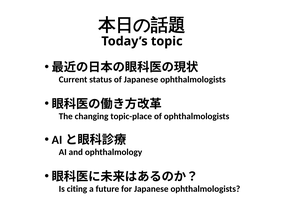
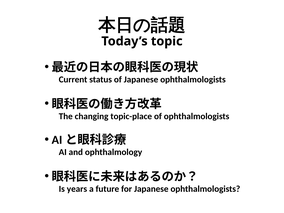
citing: citing -> years (77, 189)
